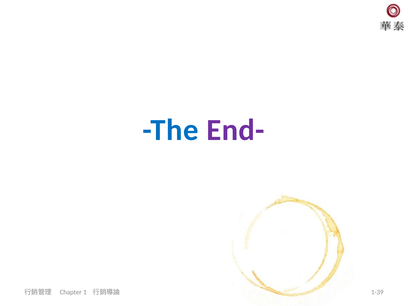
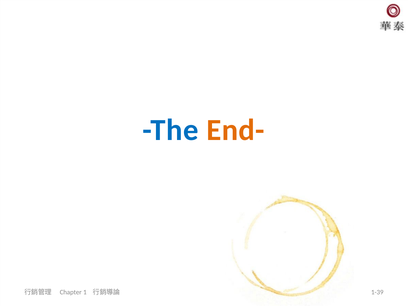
End- colour: purple -> orange (236, 130)
